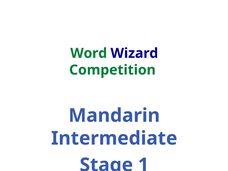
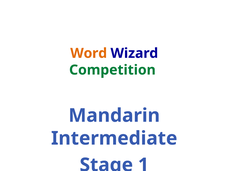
Word colour: green -> orange (89, 53)
